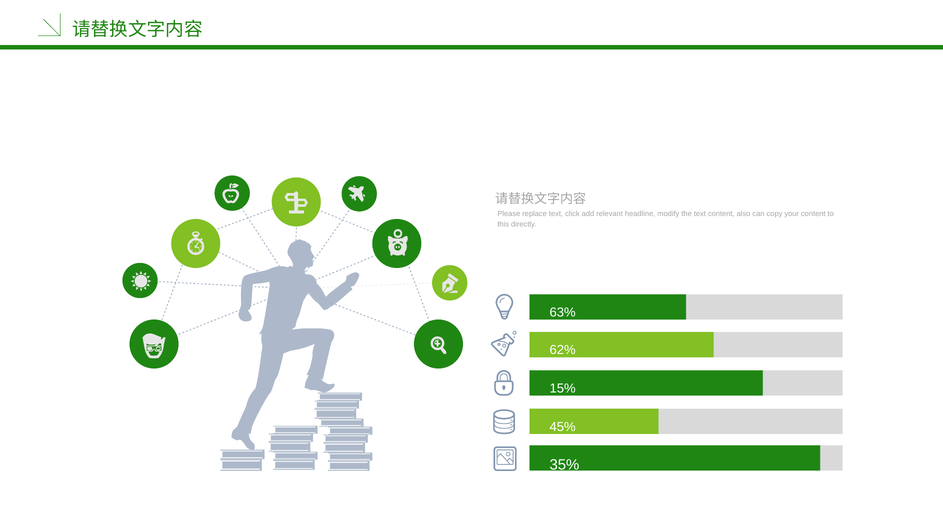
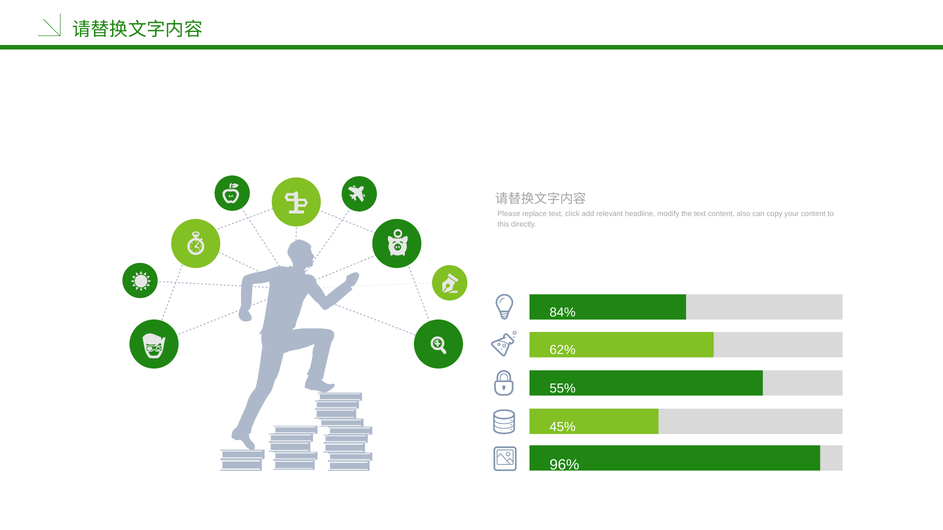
63%: 63% -> 84% (563, 313)
15%: 15% -> 55% (563, 389)
35%: 35% -> 96% (564, 465)
